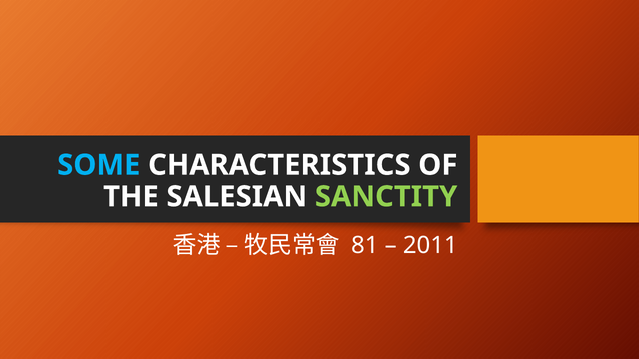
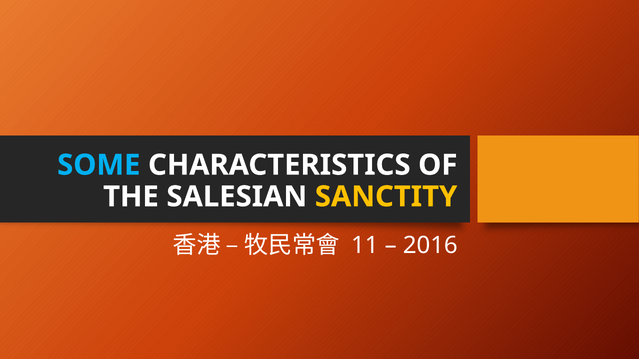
SANCTITY colour: light green -> yellow (386, 197)
81: 81 -> 11 (365, 245)
2011: 2011 -> 2016 (430, 245)
